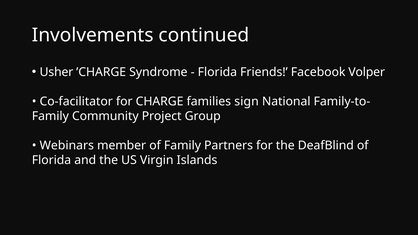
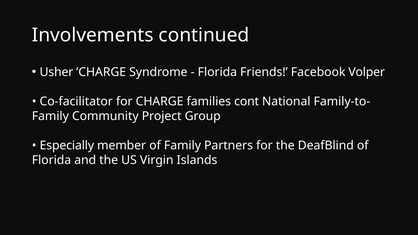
sign: sign -> cont (247, 102)
Webinars: Webinars -> Especially (67, 146)
